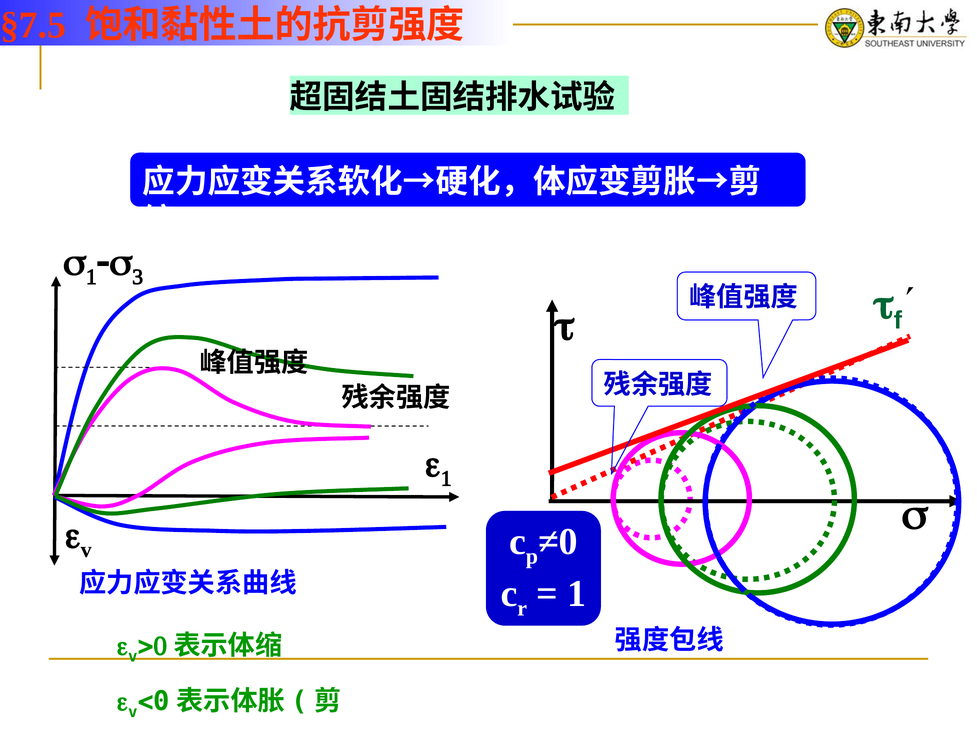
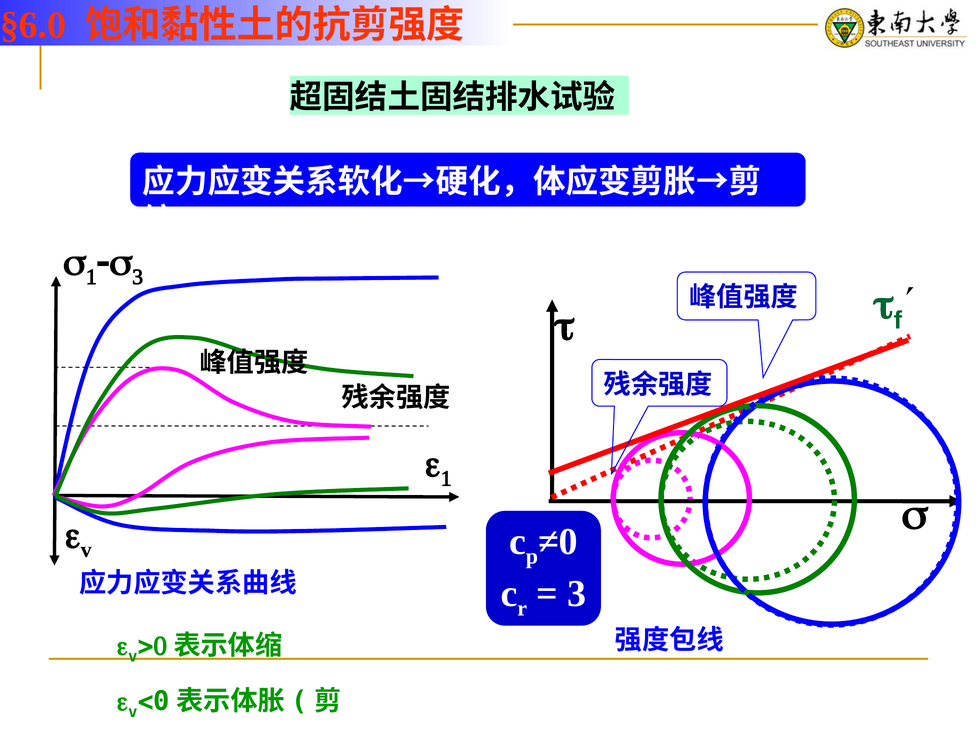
§7.5: §7.5 -> §6.0 (33, 25)
1: 1 -> 3 (577, 594)
